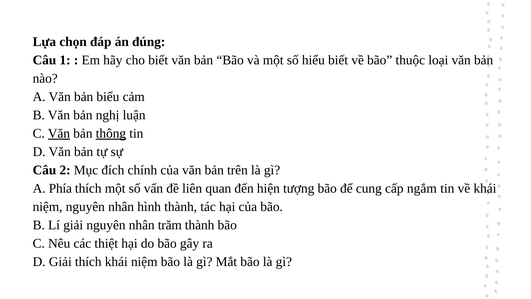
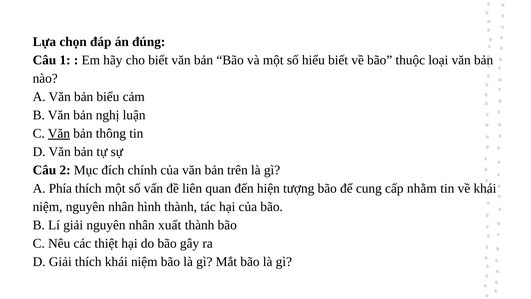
thông underline: present -> none (111, 133)
ngắm: ngắm -> nhằm (422, 188)
trăm: trăm -> xuất (170, 225)
